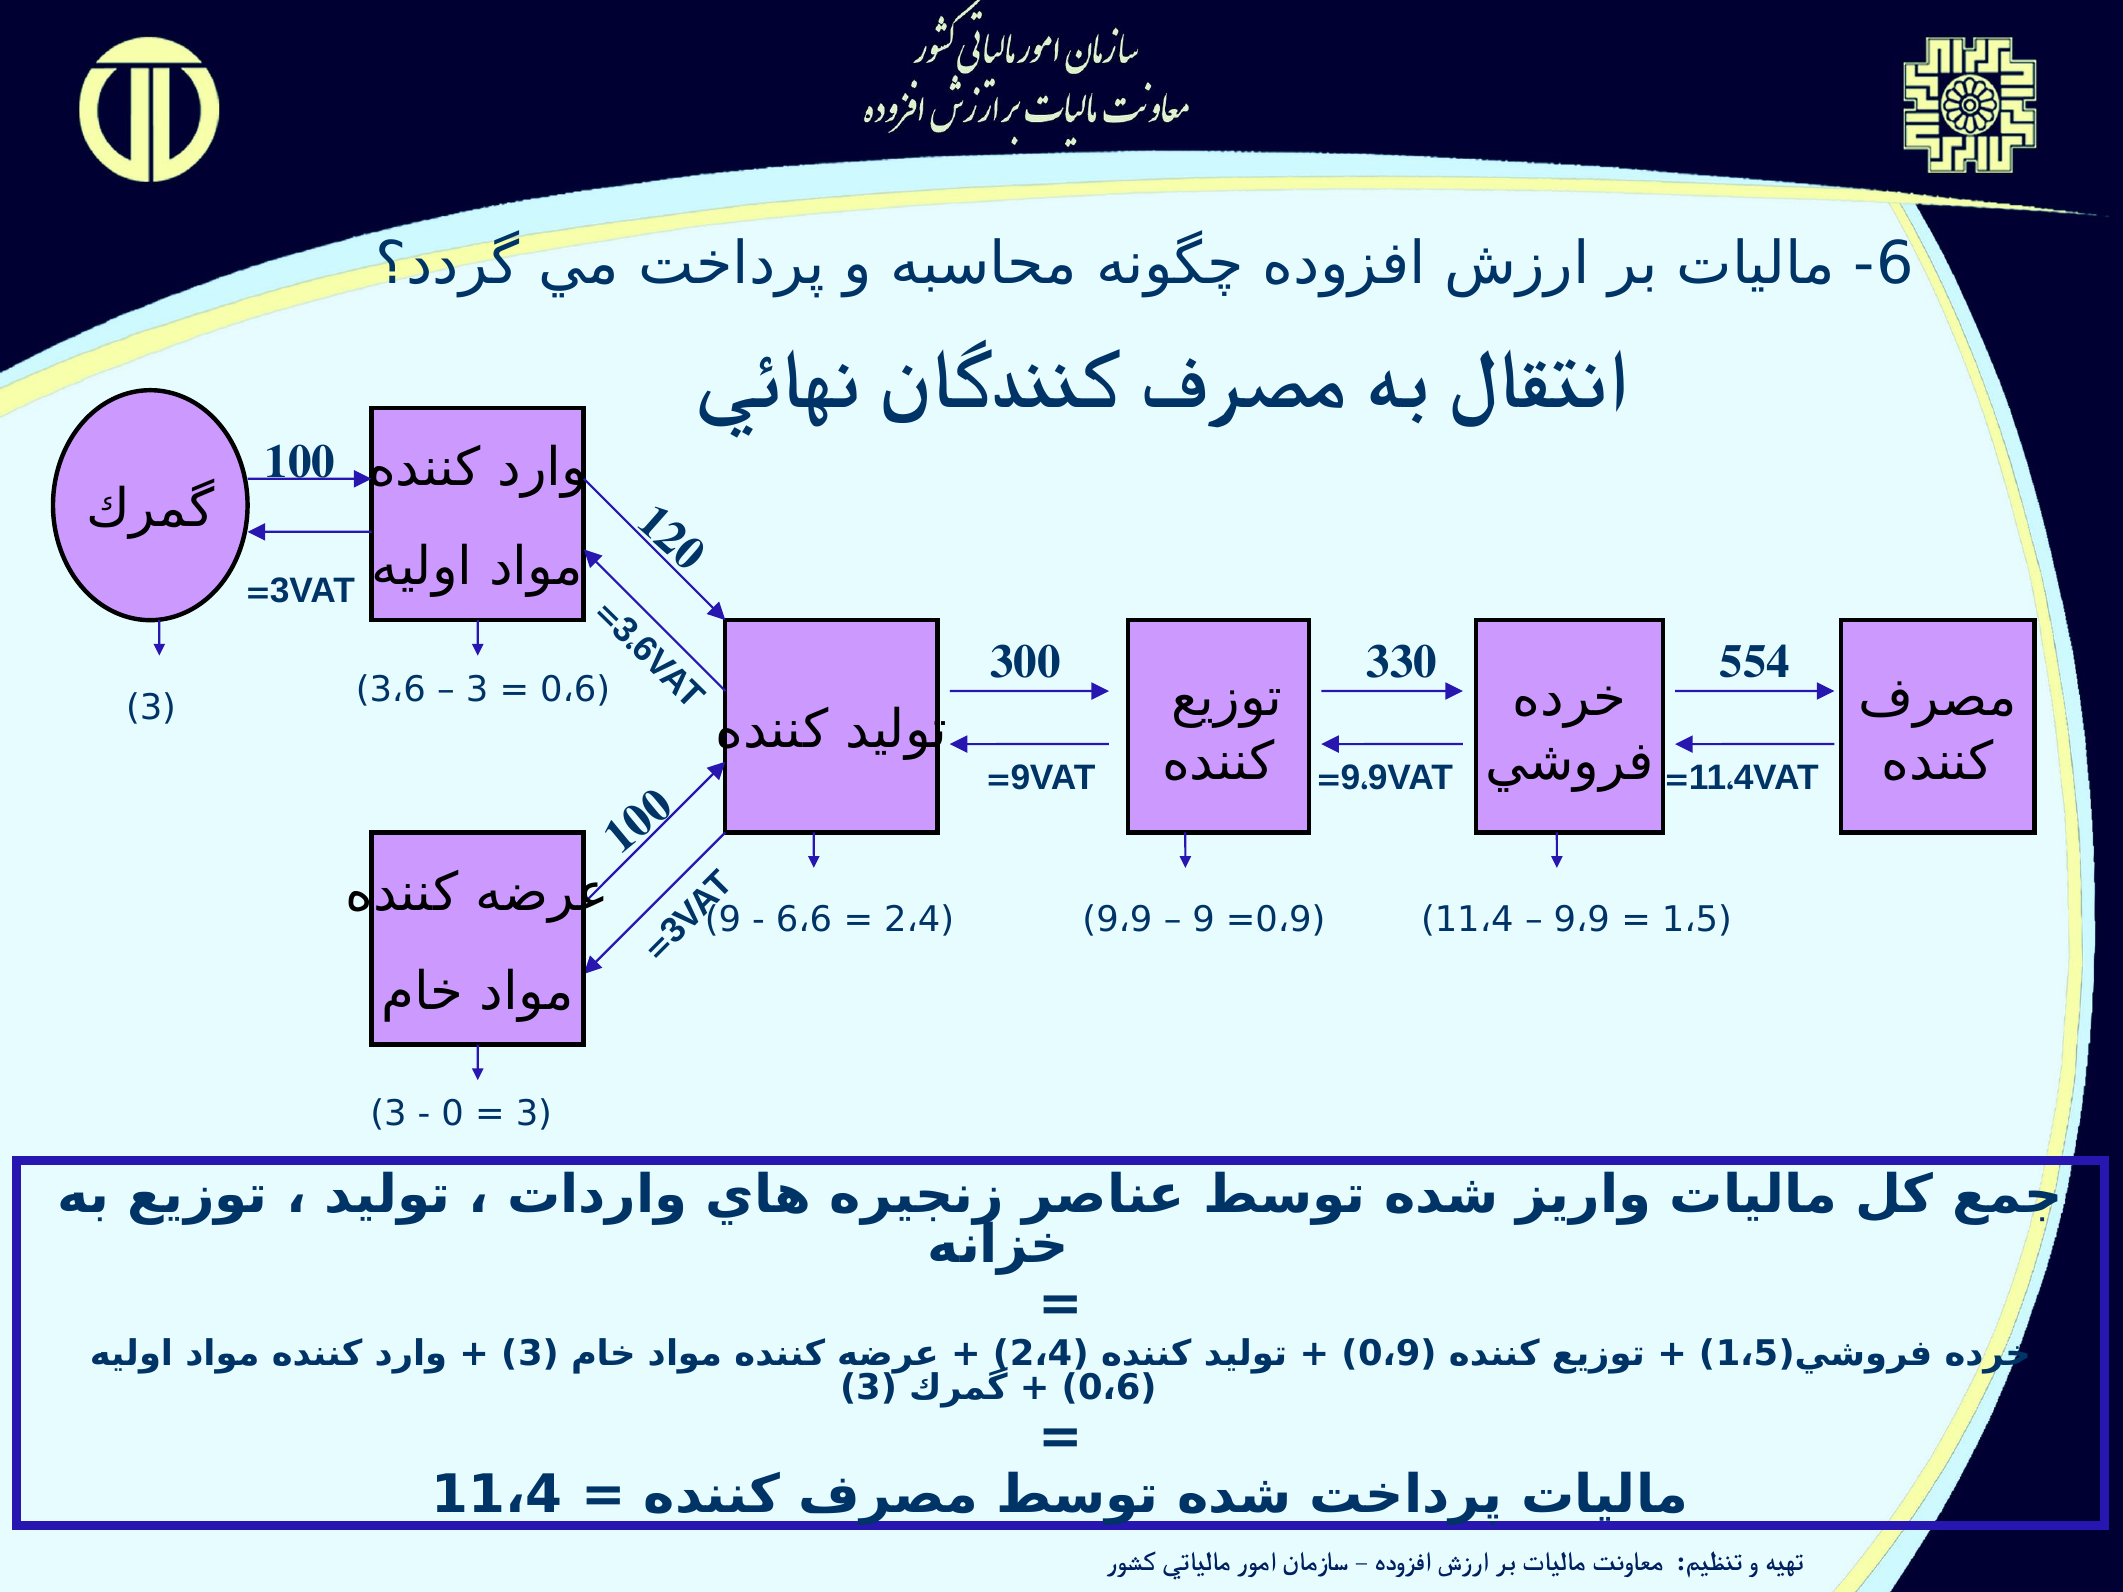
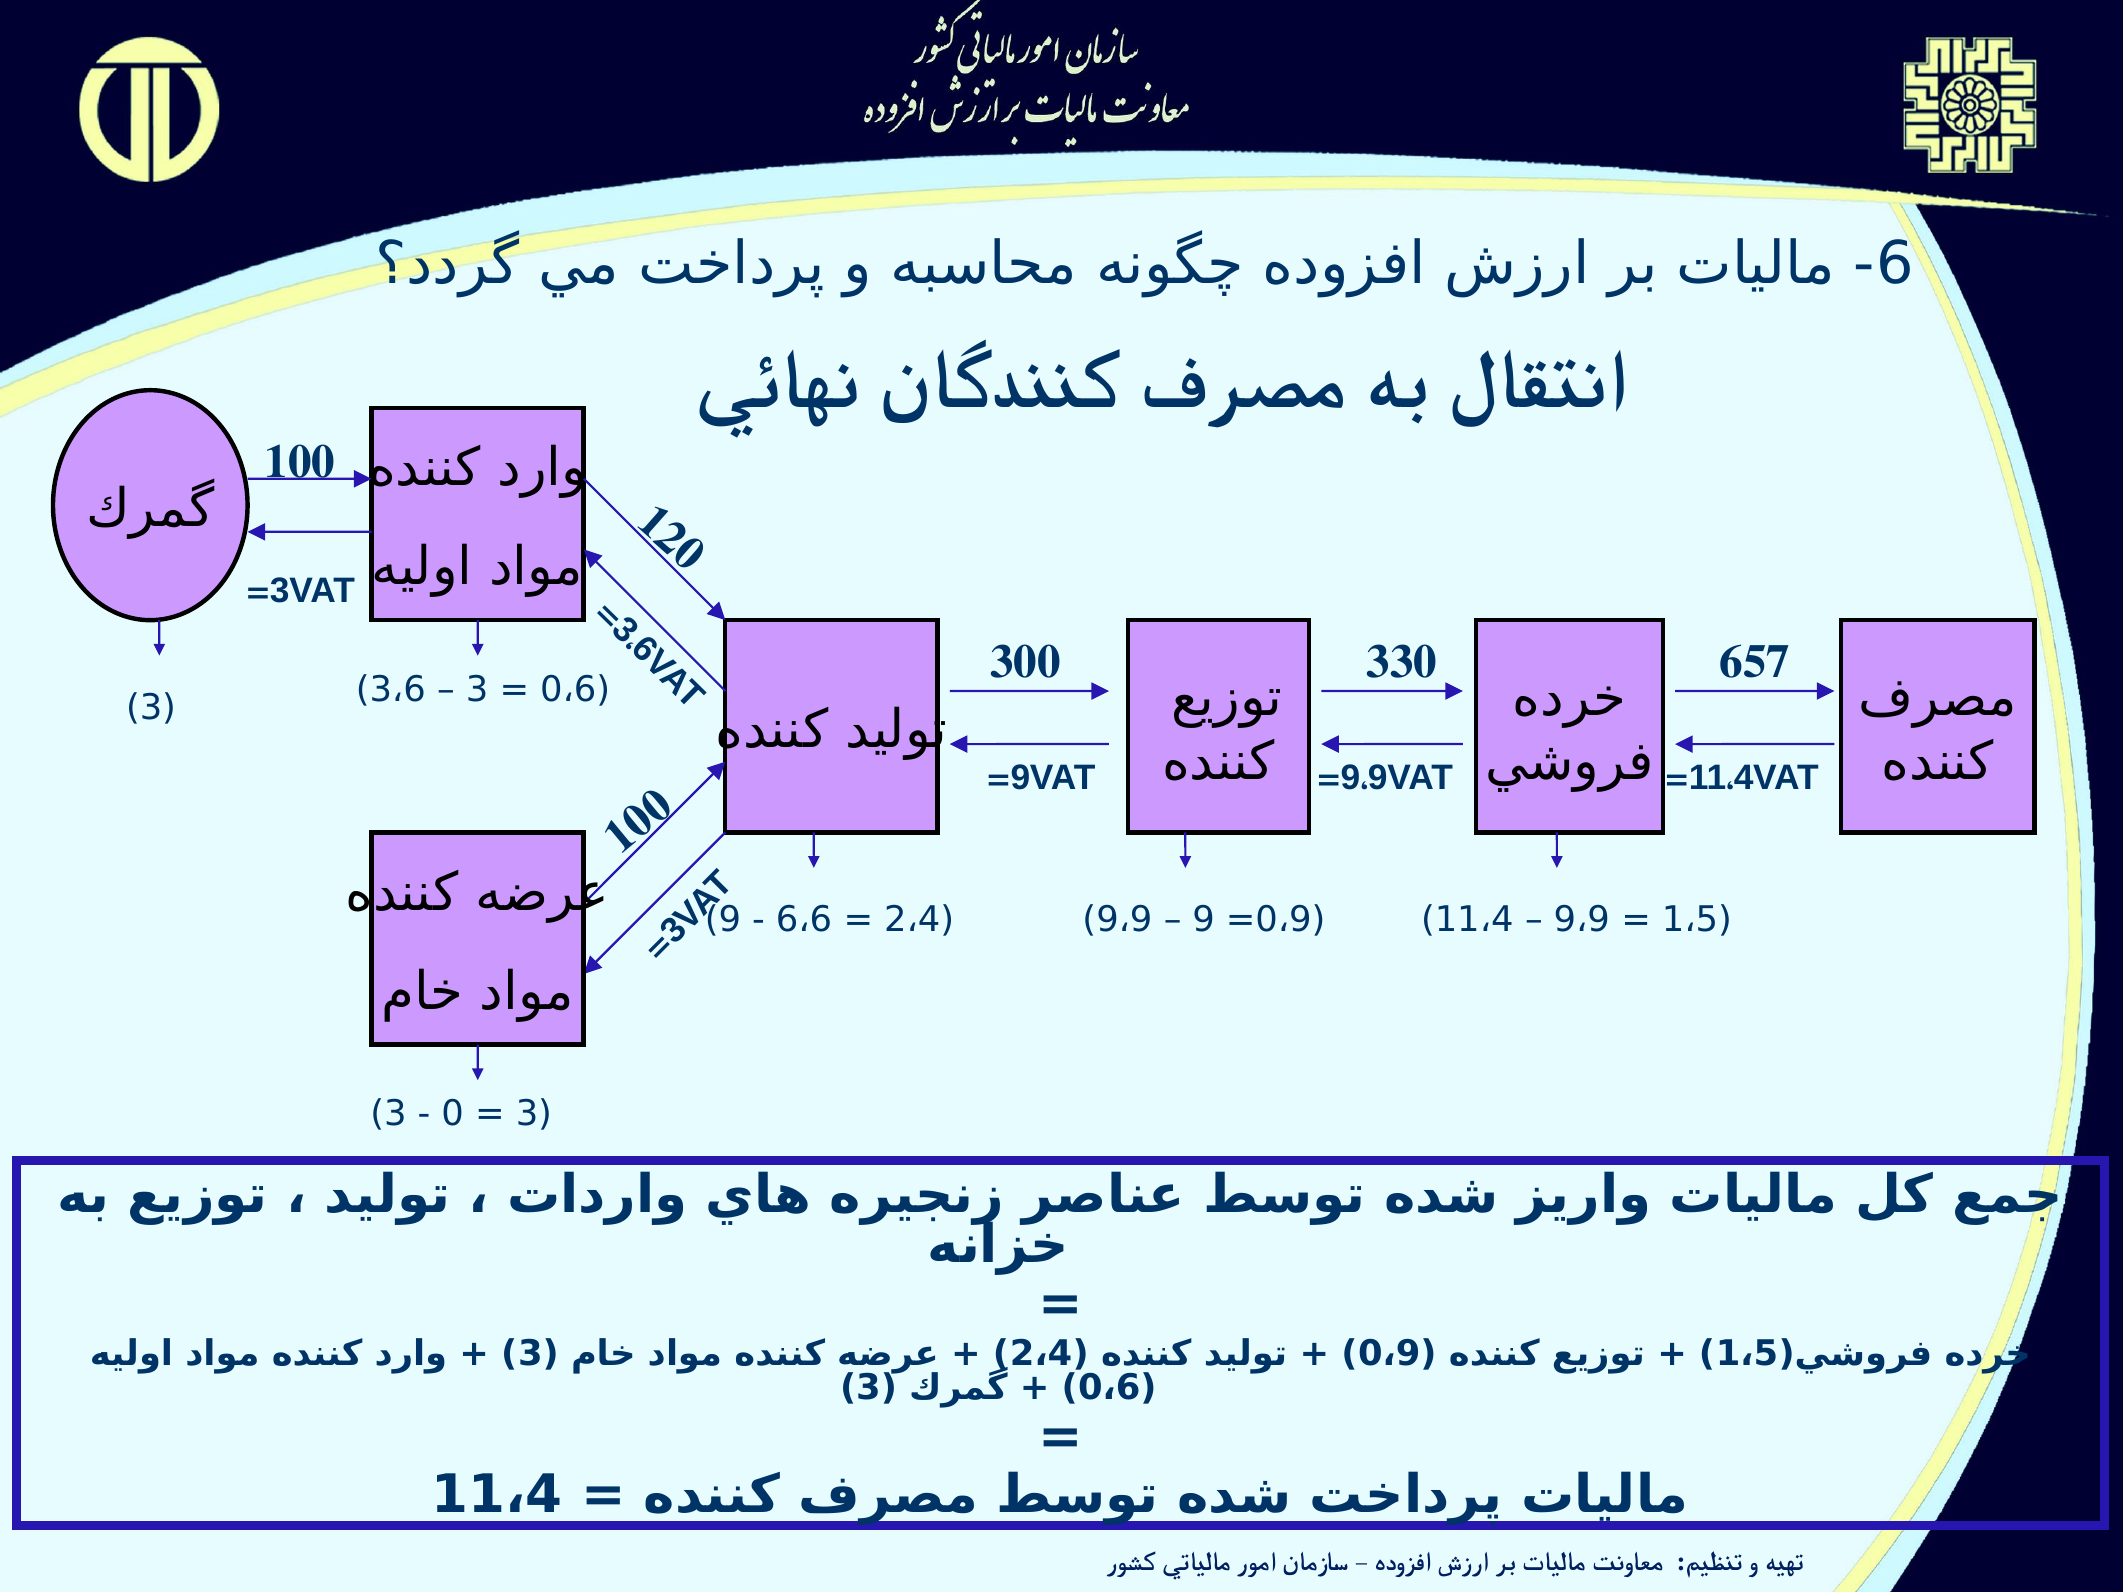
554: 554 -> 657 (1755, 662)
